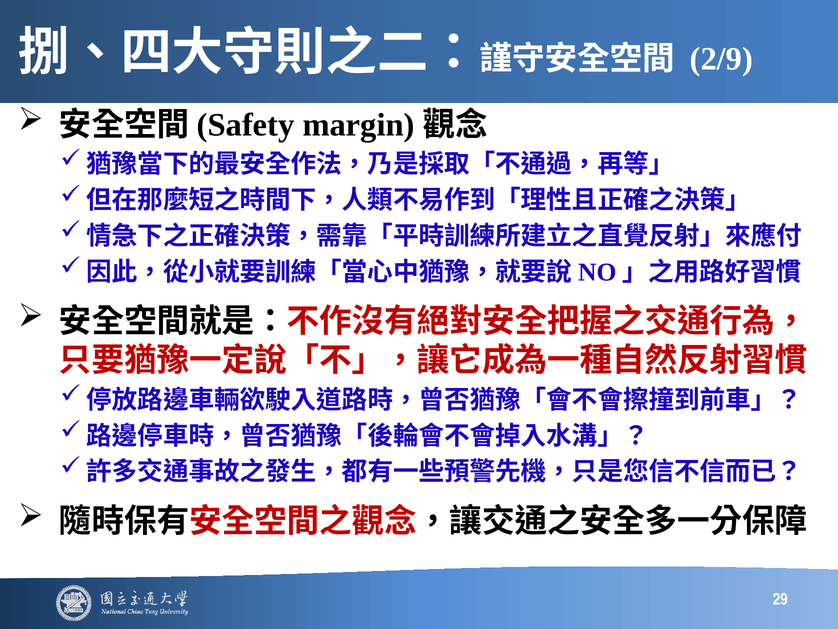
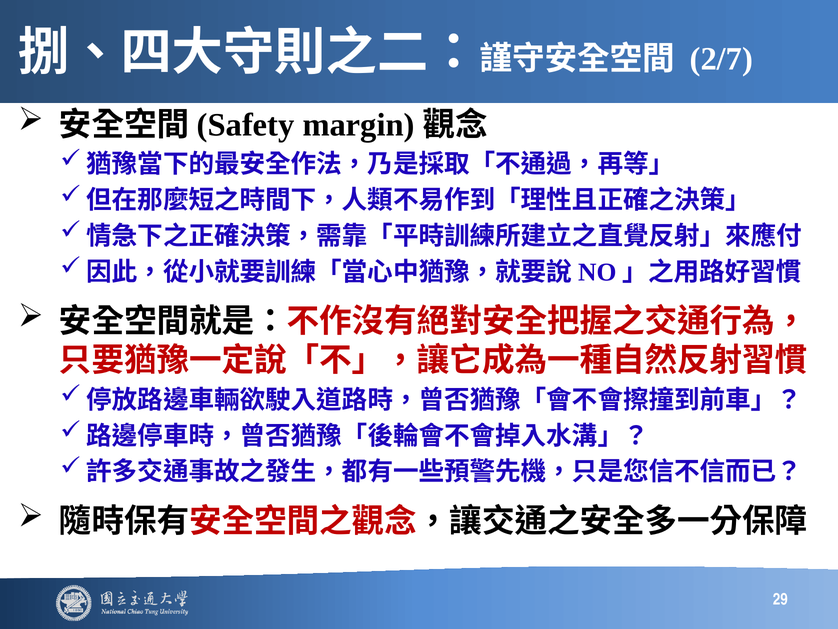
2/9: 2/9 -> 2/7 (721, 59)
